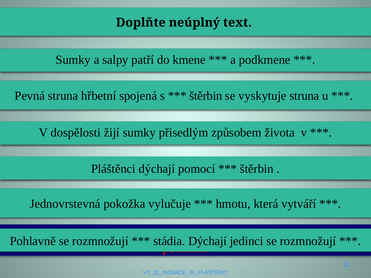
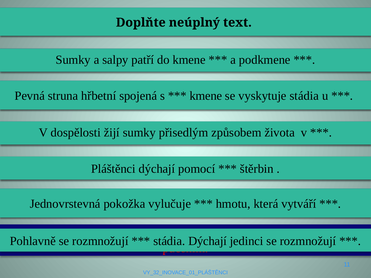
štěrbin: štěrbin -> kmene (206, 96)
struna: struna -> stádia (304, 96)
